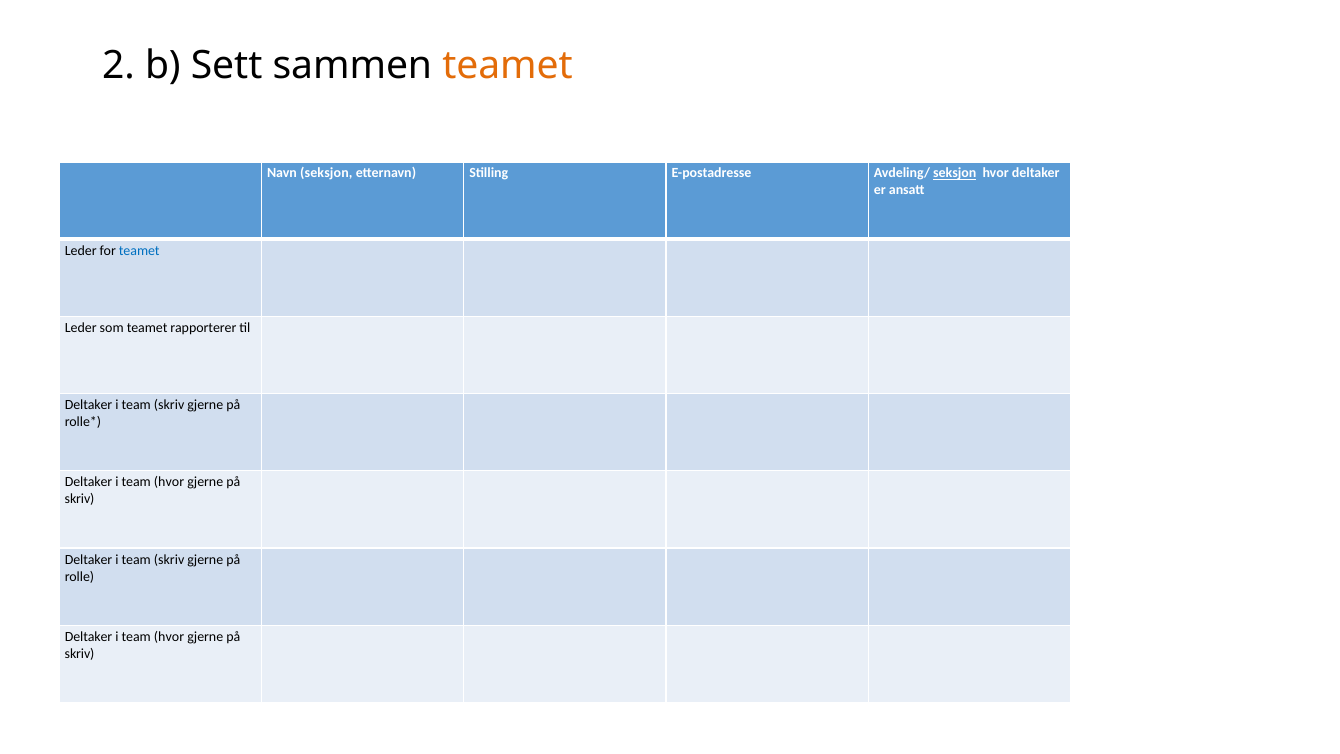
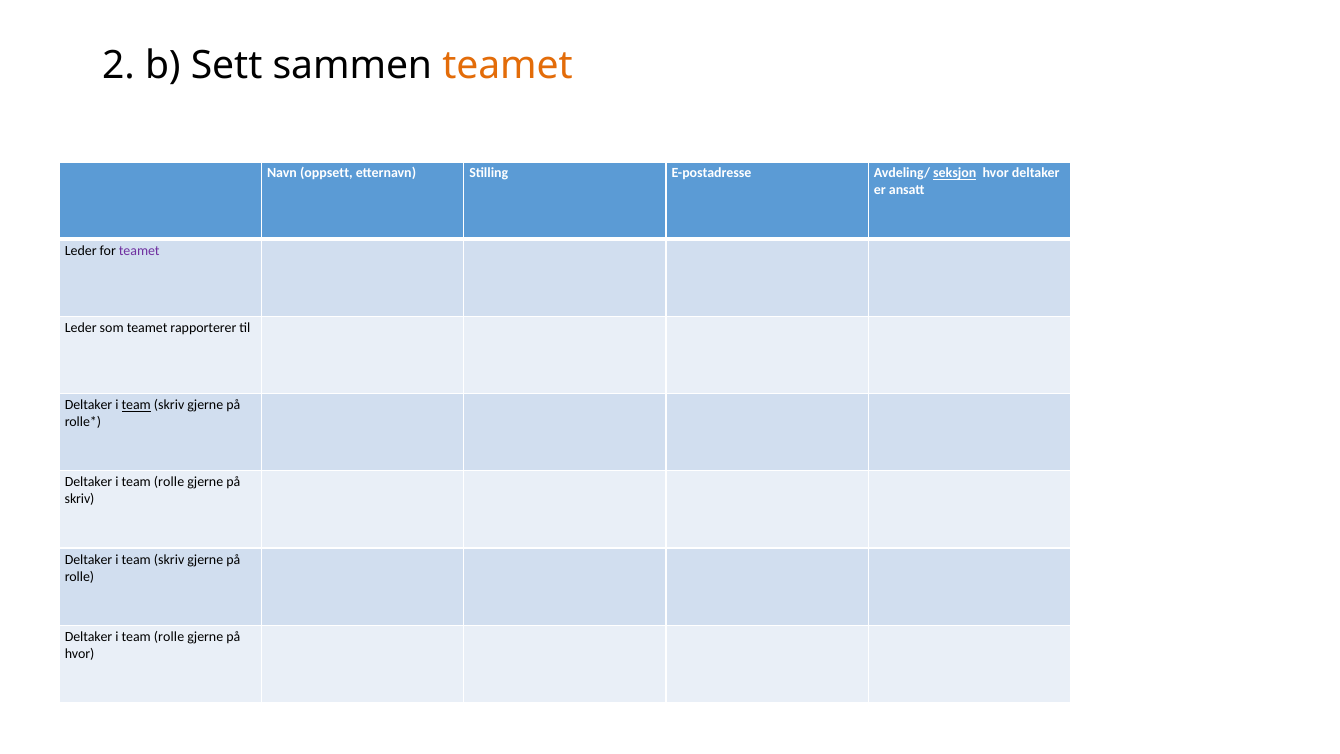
Navn seksjon: seksjon -> oppsett (326, 173)
teamet colour: blue -> purple (139, 251)
team underline: none -> present (136, 405)
hvor: hvor -> rolle (169, 482)
hvor: hvor -> rolle (169, 636)
skriv: skriv -> hvor (80, 653)
